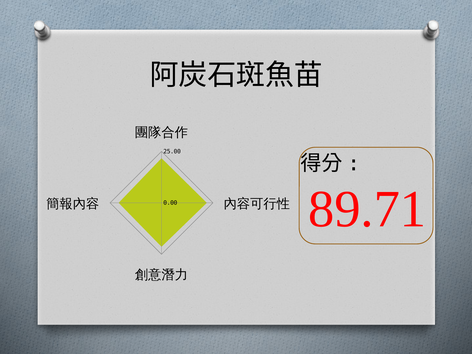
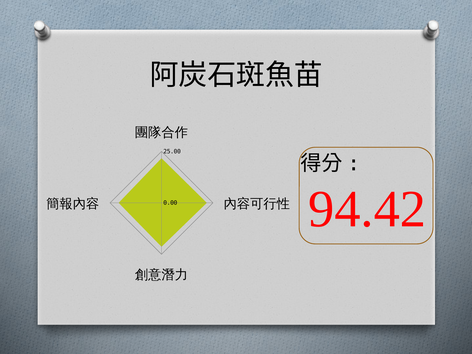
89.71: 89.71 -> 94.42 (367, 209)
